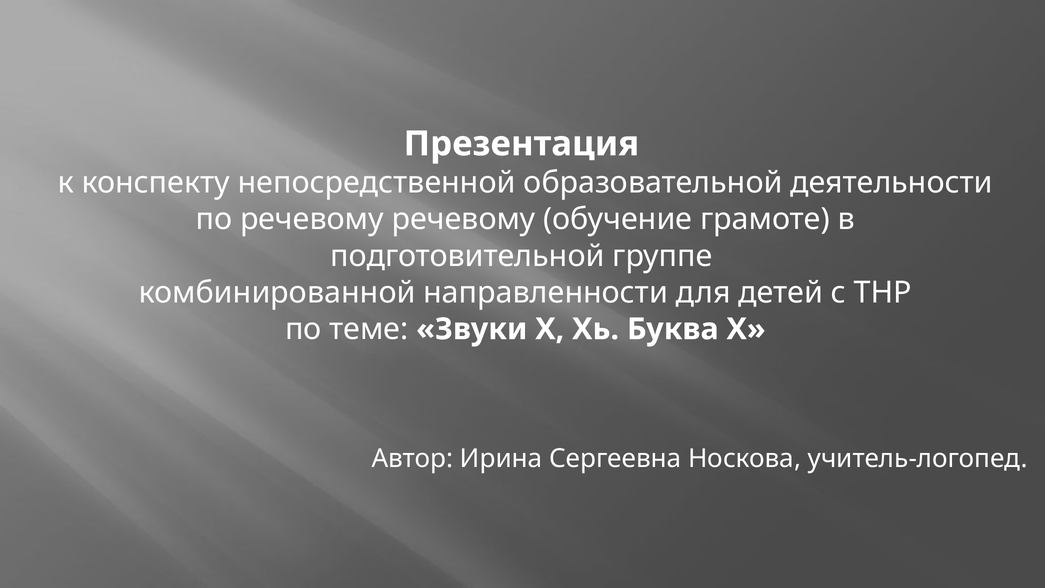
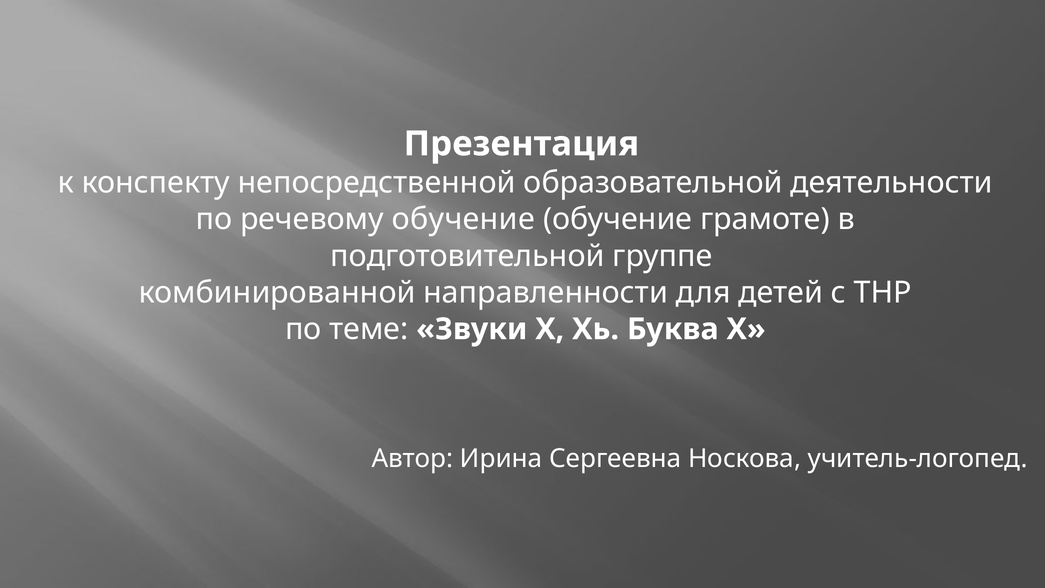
речевому речевому: речевому -> обучение (463, 219)
